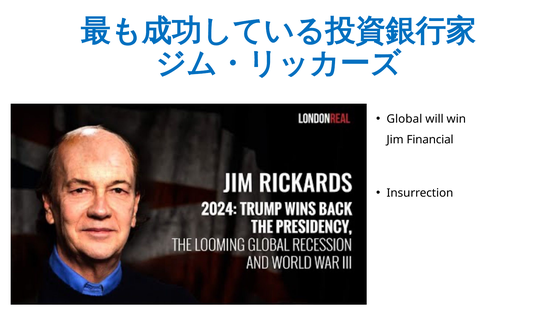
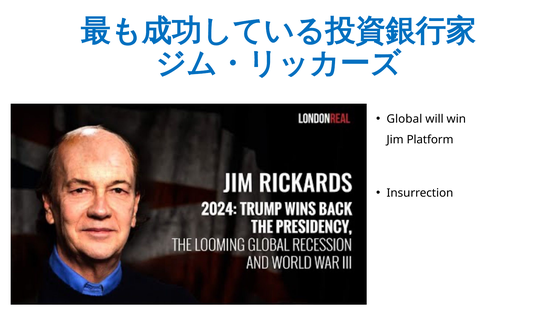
Financial: Financial -> Platform (430, 140)
